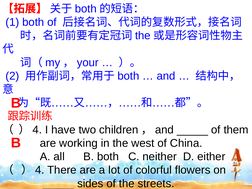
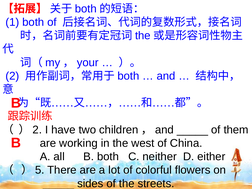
4: 4 -> 2 (37, 130)
4: 4 -> 5 (40, 170)
